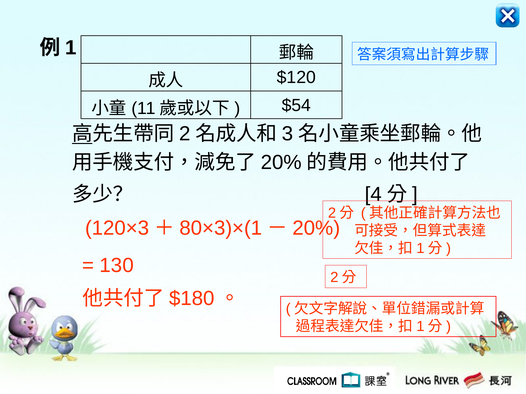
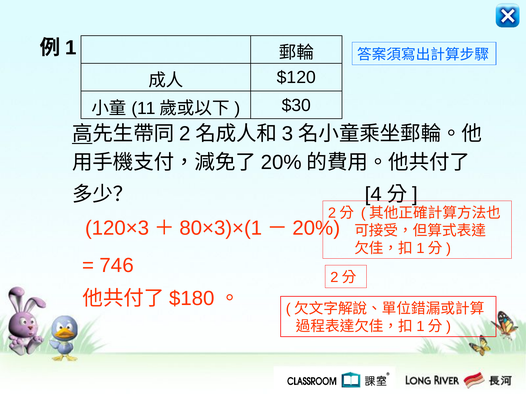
$54: $54 -> $30 (296, 105)
130: 130 -> 746 (117, 266)
